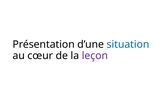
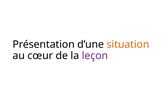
situation colour: blue -> orange (128, 45)
